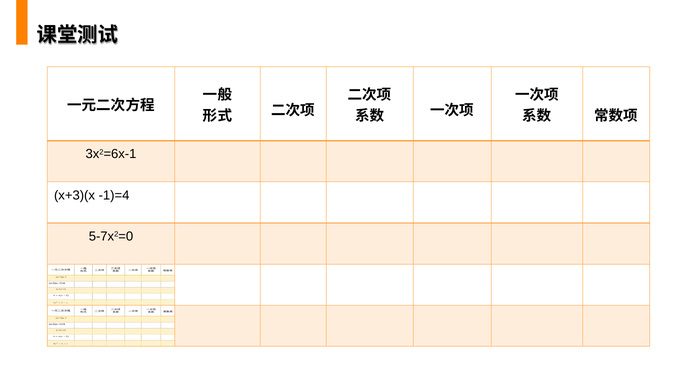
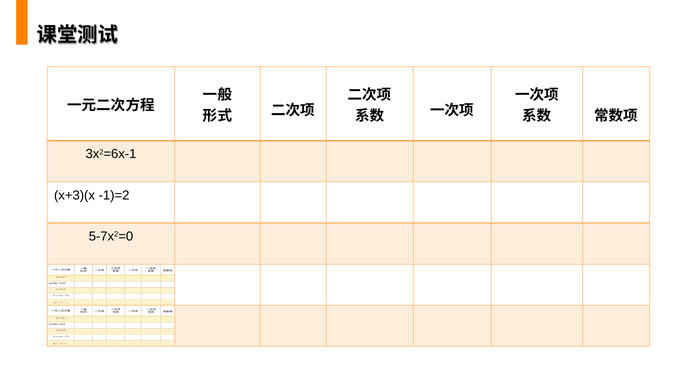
-1)=4: -1)=4 -> -1)=2 (114, 195)
